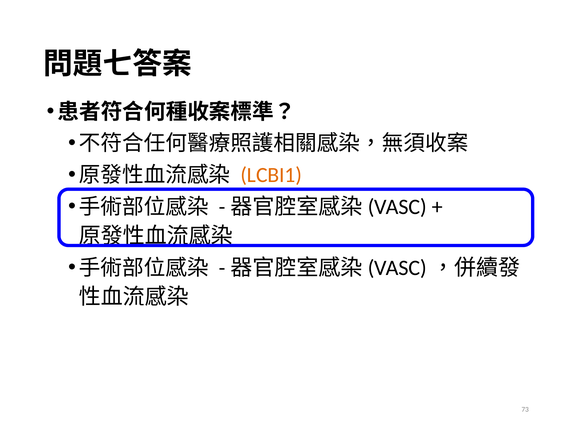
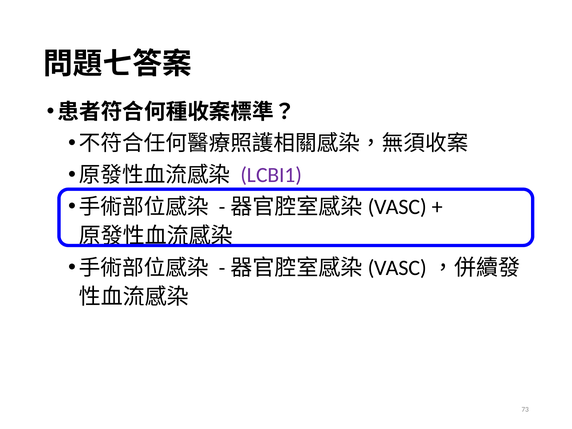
LCBI1 colour: orange -> purple (271, 175)
